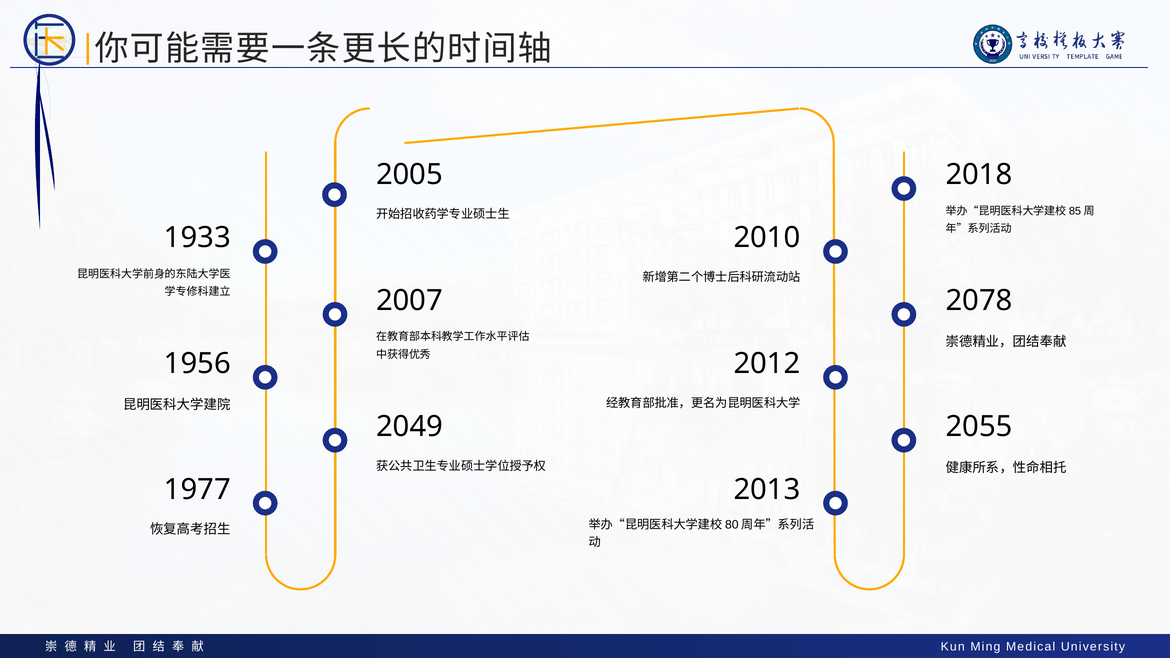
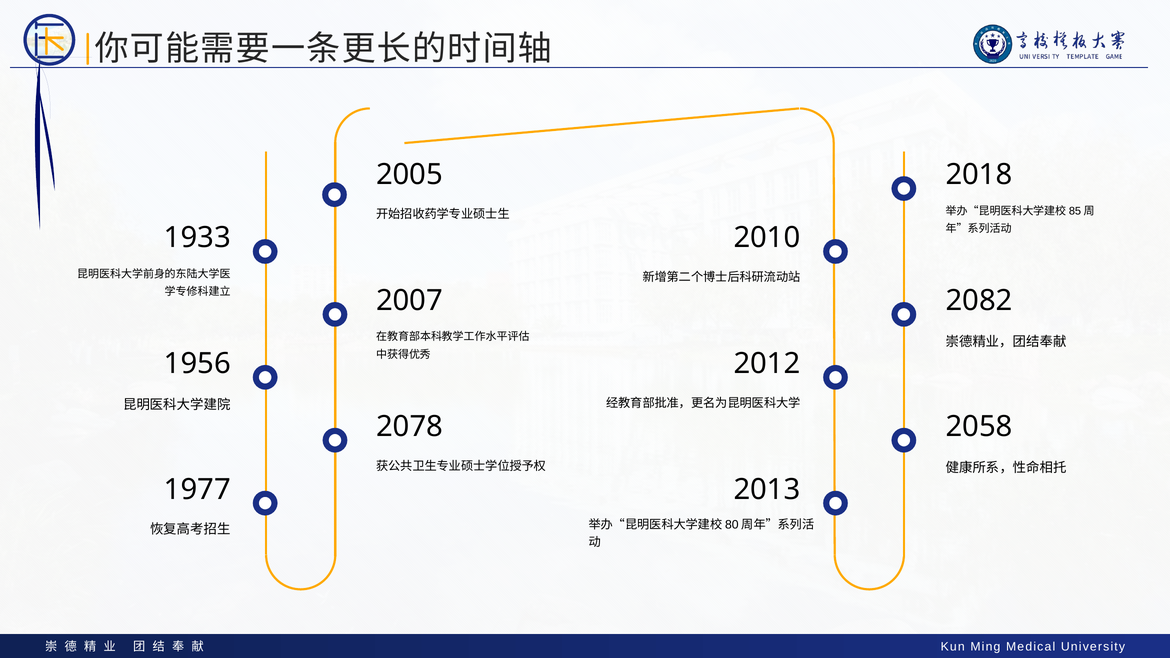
2078: 2078 -> 2082 (979, 301)
2049: 2049 -> 2078 (410, 427)
2055: 2055 -> 2058 (979, 427)
